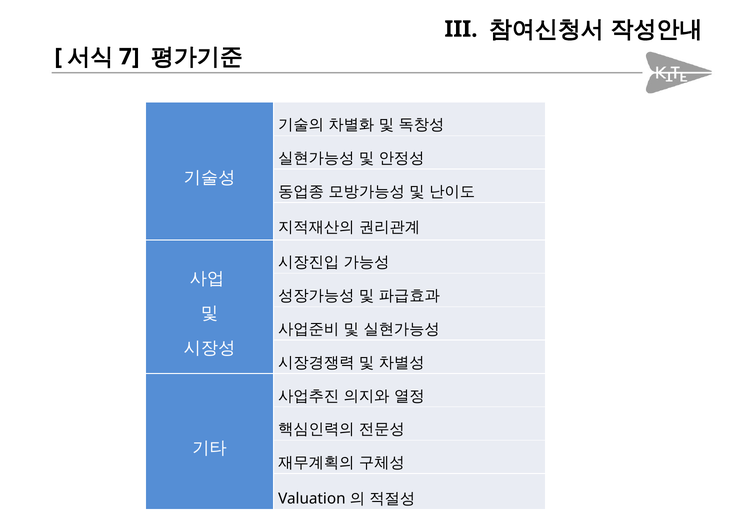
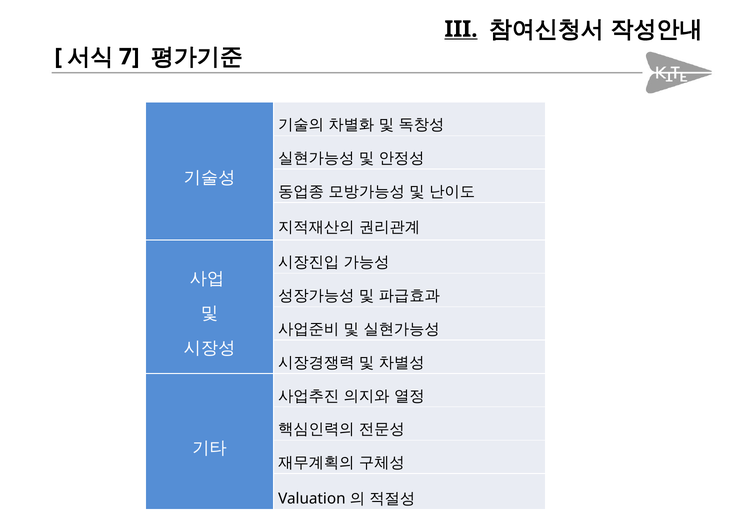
III underline: none -> present (461, 29)
